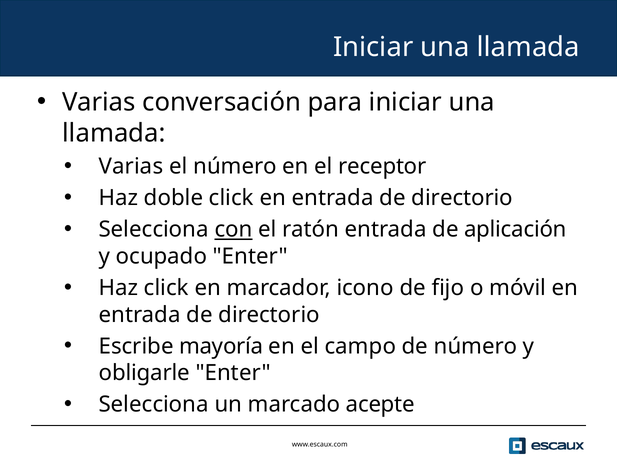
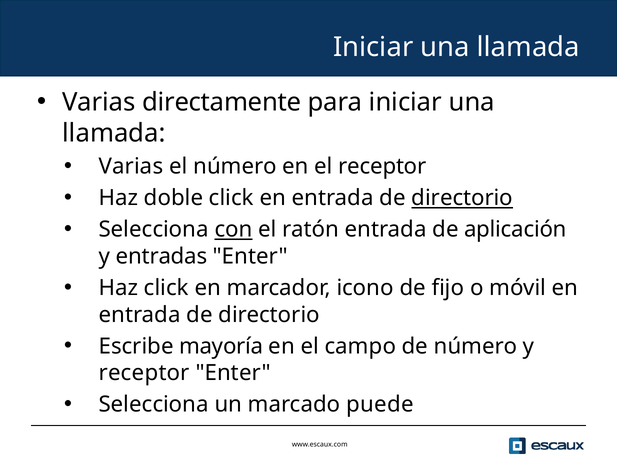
conversación: conversación -> directamente (222, 102)
directorio underline: none -> present (462, 198)
ocupado: ocupado -> entradas (162, 256)
obligarle: obligarle -> receptor (144, 373)
acepte: acepte -> puede (380, 404)
